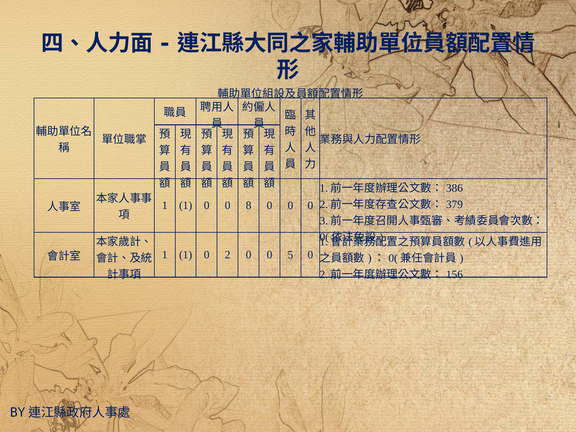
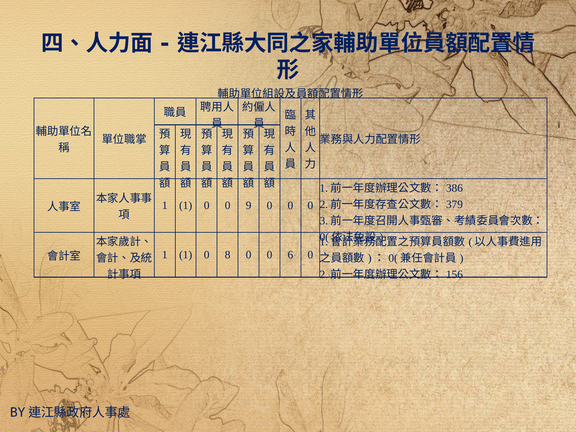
8: 8 -> 9 (249, 206)
2: 2 -> 8 (228, 255)
5: 5 -> 6 (290, 255)
